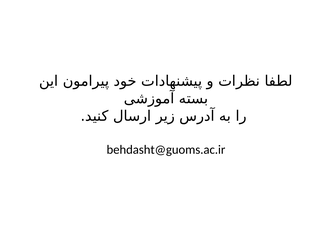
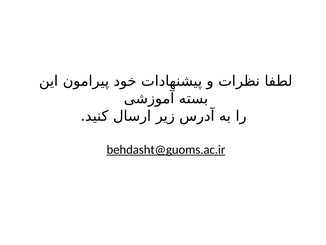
behdasht@guoms.ac.ir underline: none -> present (166, 149)
